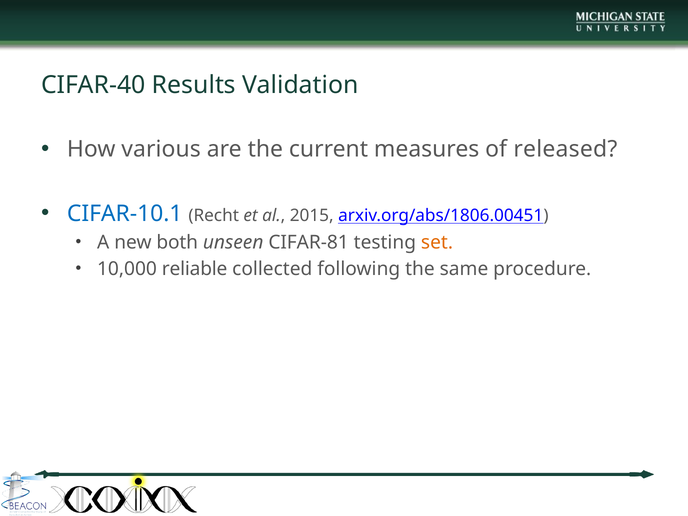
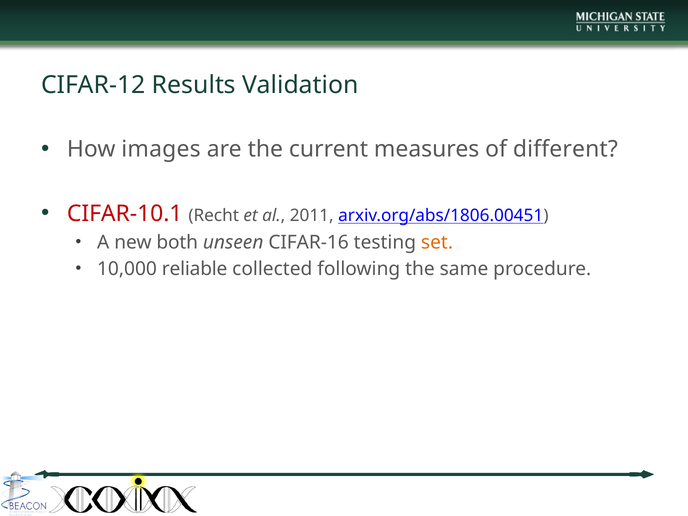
CIFAR-40: CIFAR-40 -> CIFAR-12 (93, 85)
various: various -> images (161, 149)
released: released -> different (565, 149)
CIFAR-10.1 colour: blue -> red (125, 214)
2015: 2015 -> 2011 (312, 215)
CIFAR-81: CIFAR-81 -> CIFAR-16 (309, 242)
